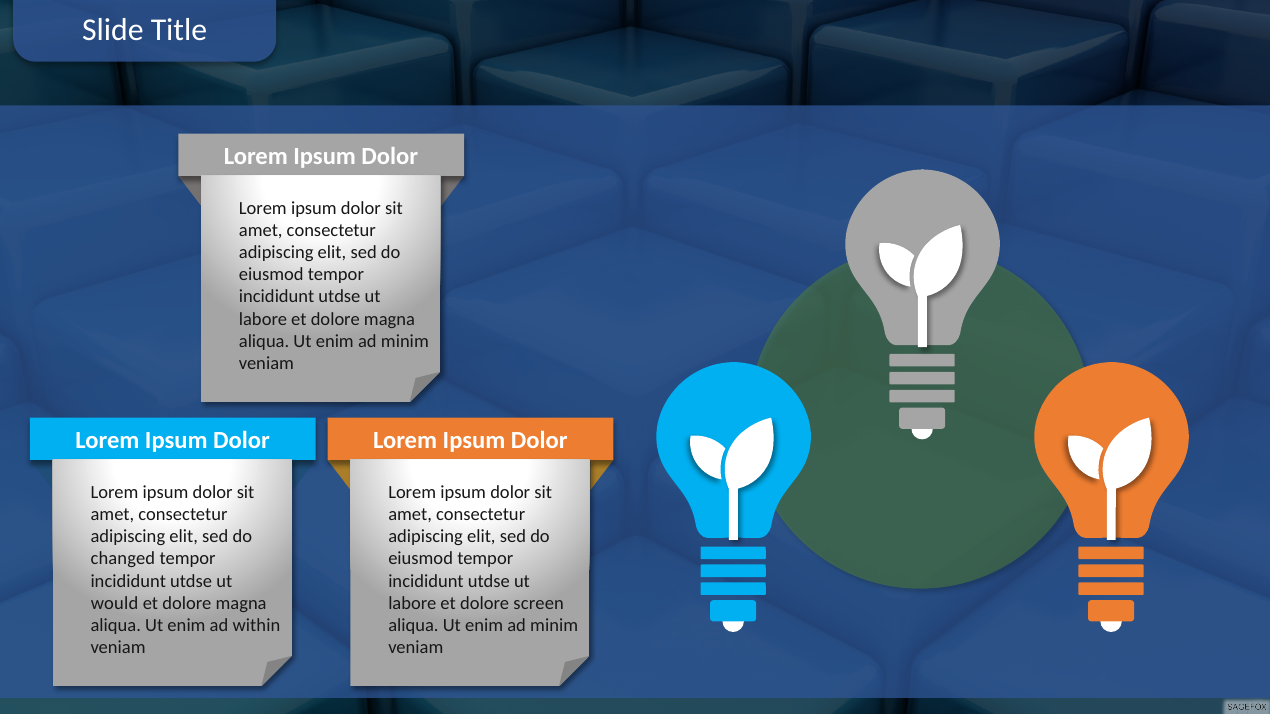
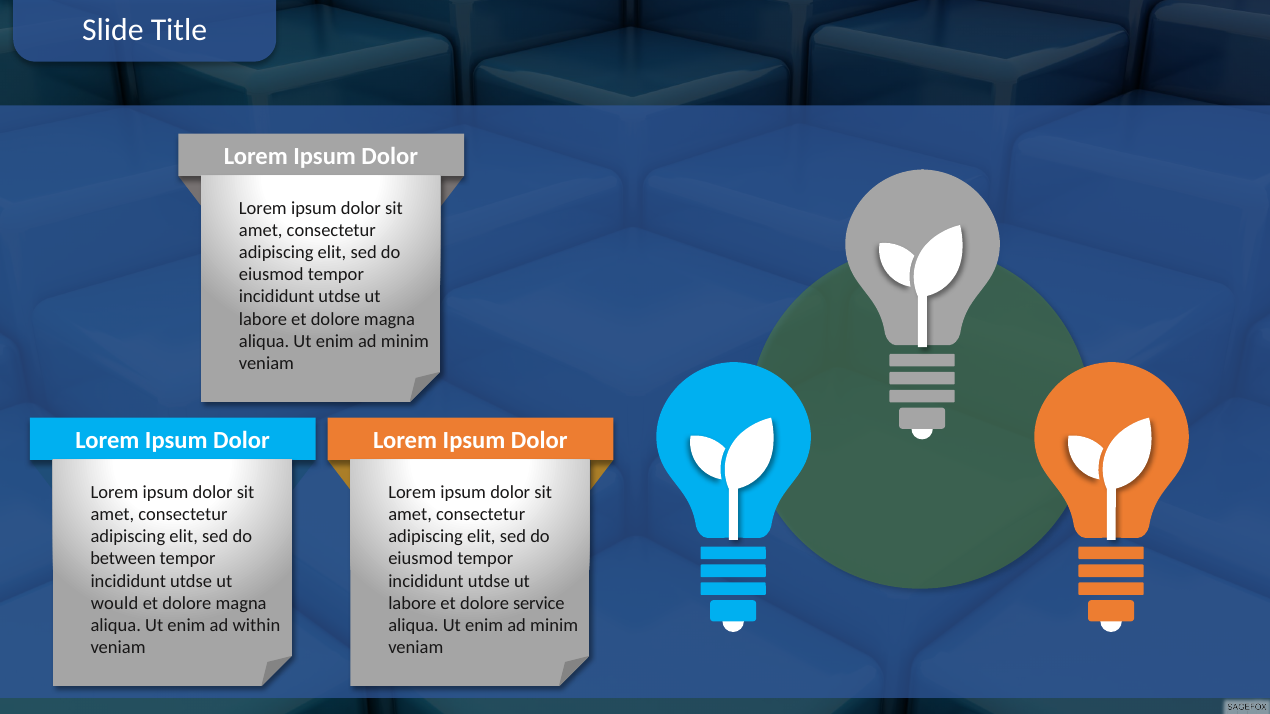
changed: changed -> between (123, 559)
screen: screen -> service (539, 603)
